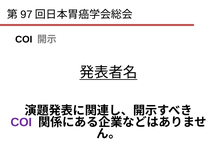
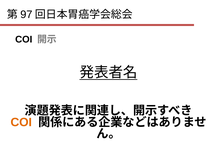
COI colour: purple -> orange (21, 122)
